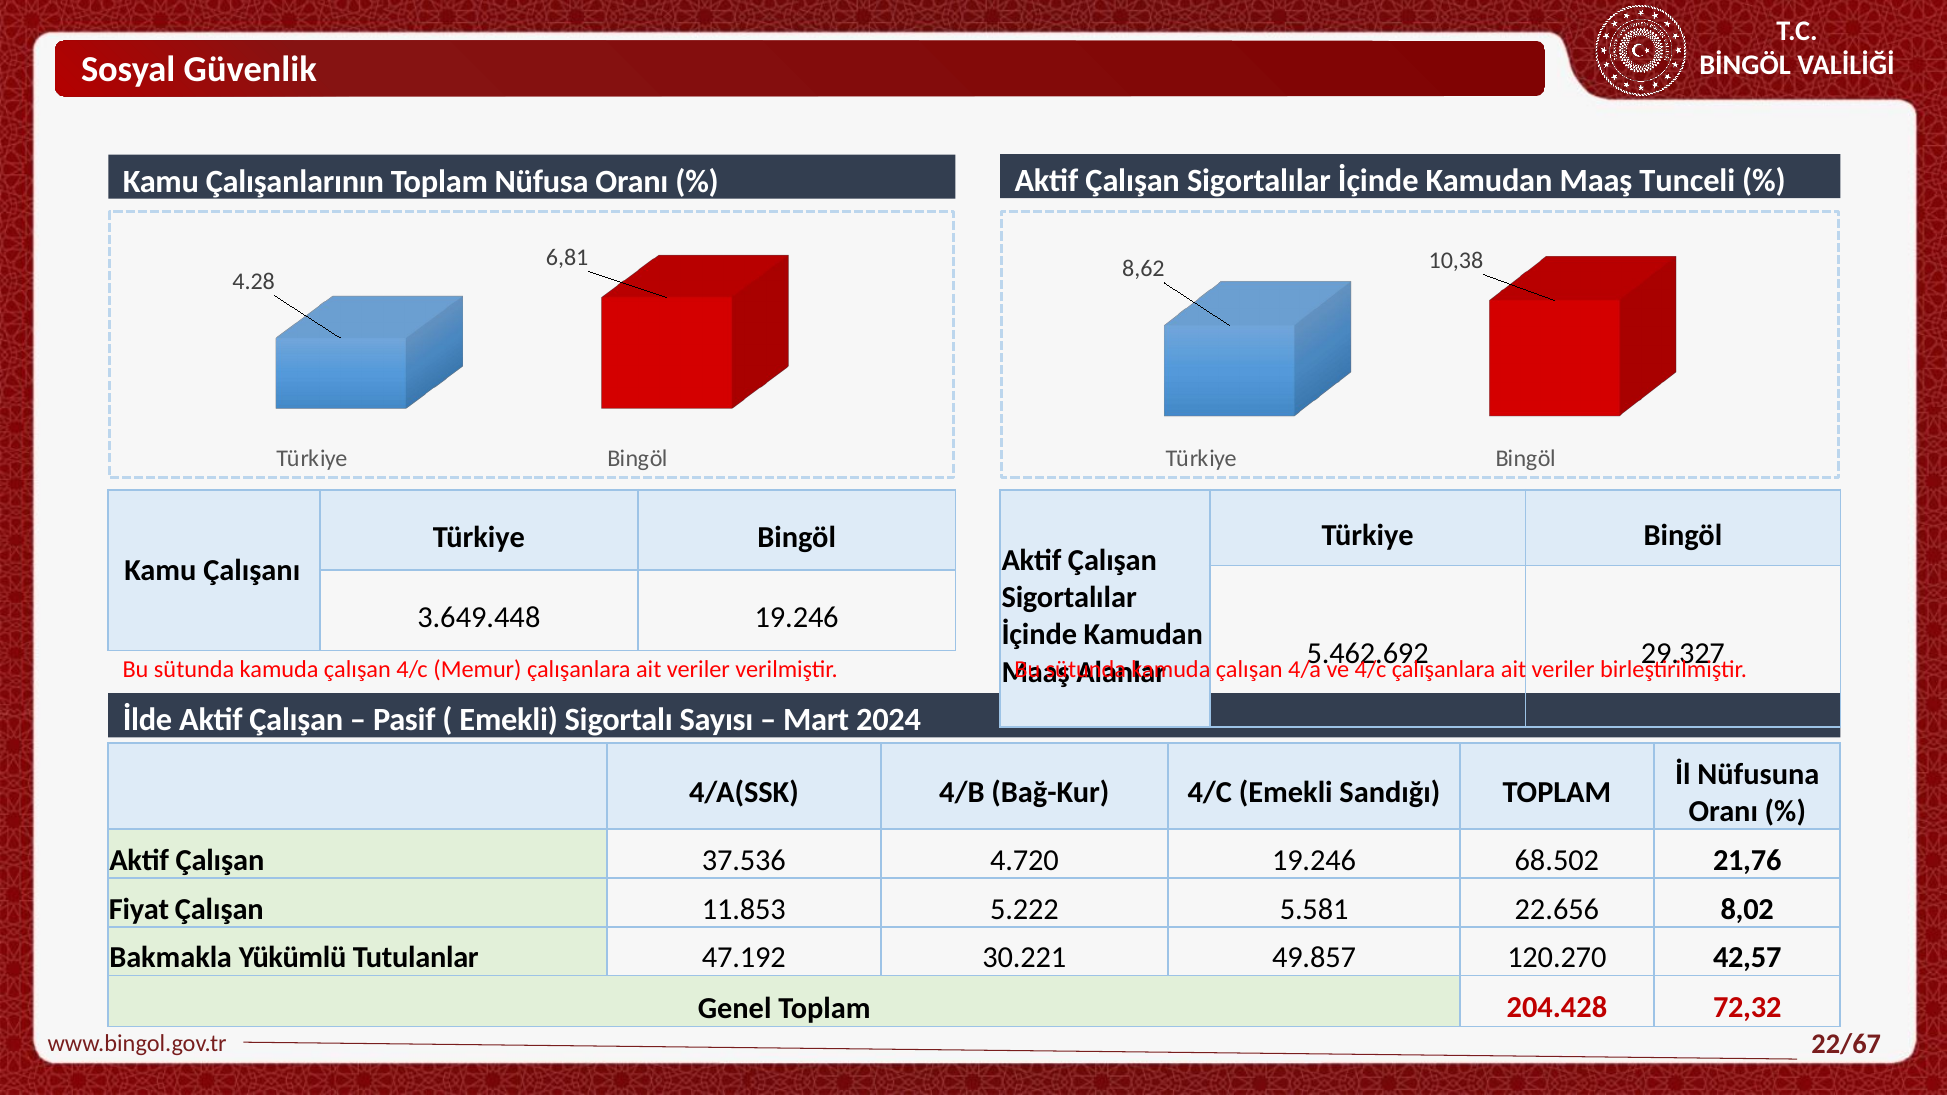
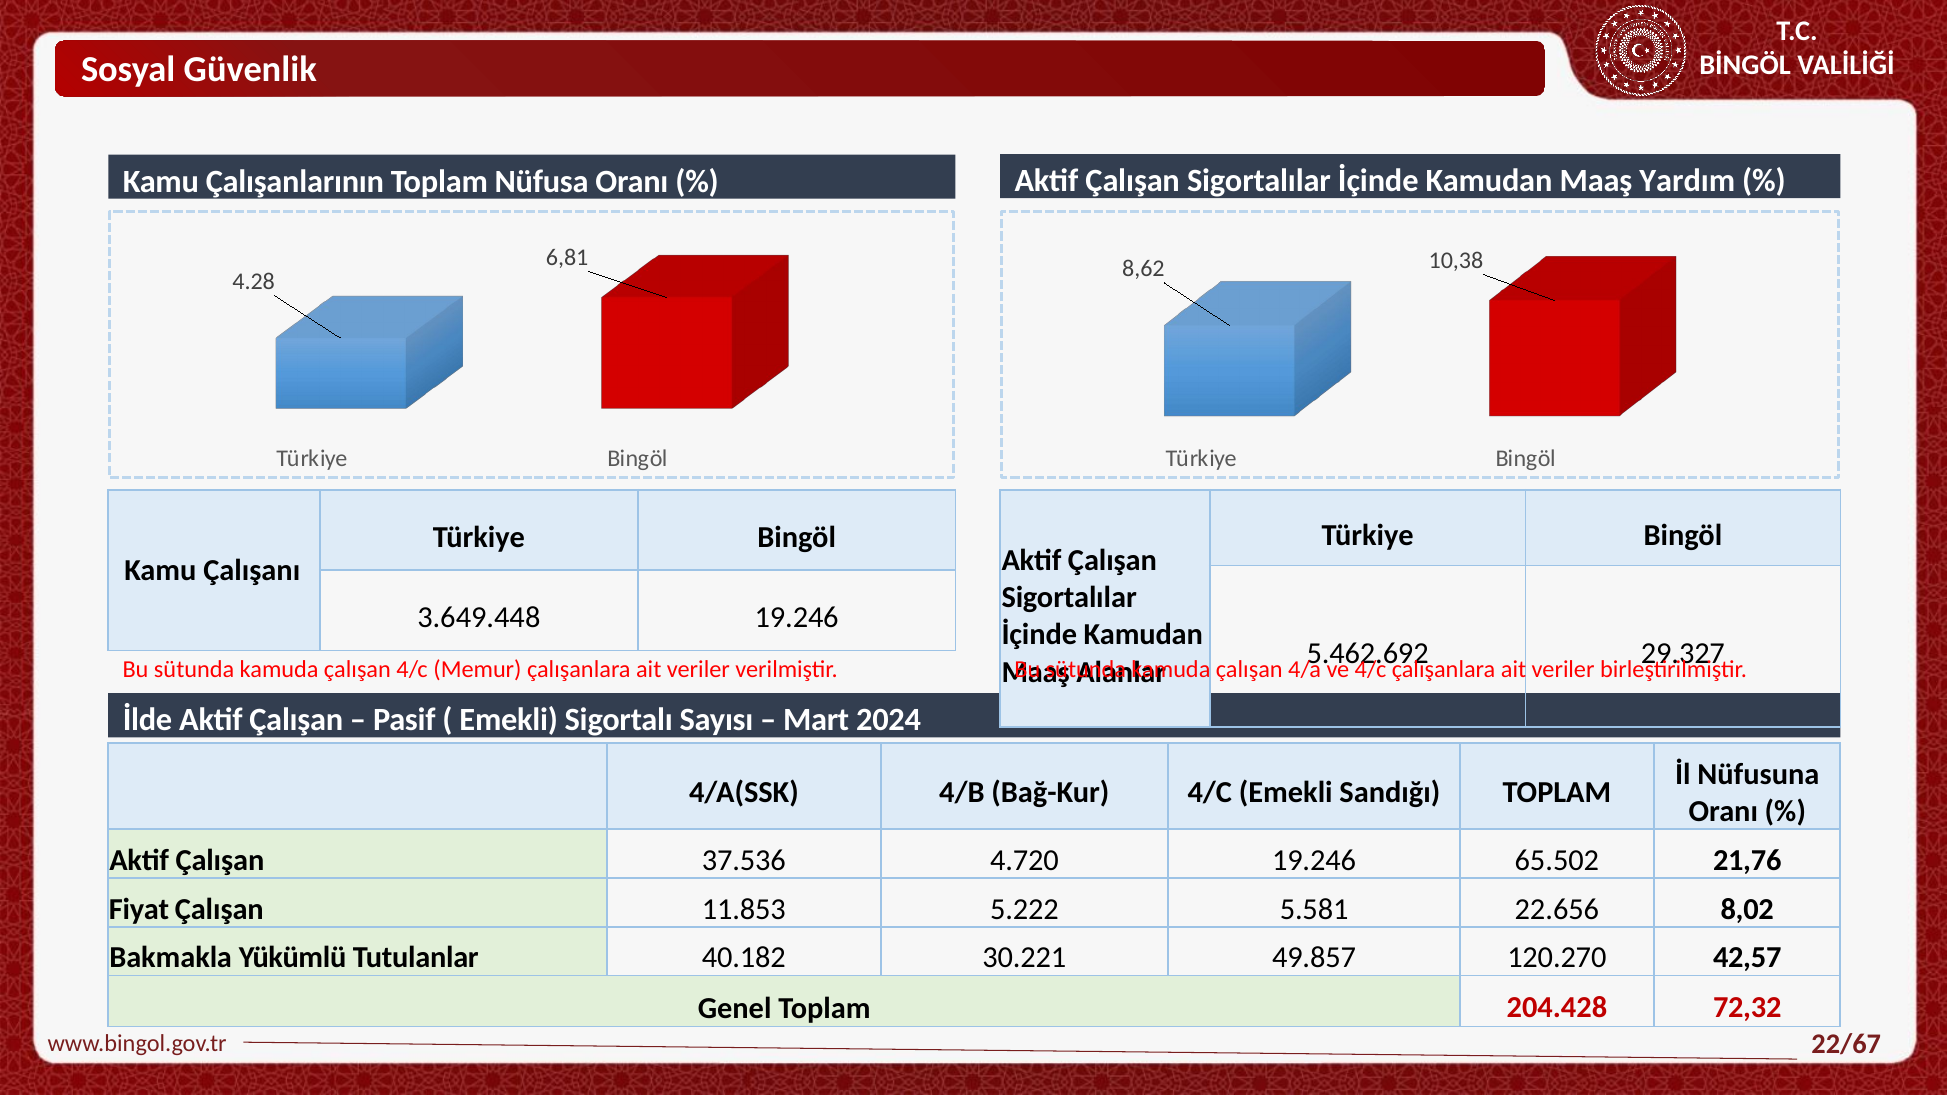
Tunceli: Tunceli -> Yardım (1687, 181)
68.502: 68.502 -> 65.502 (1557, 861)
47.192: 47.192 -> 40.182 (744, 958)
